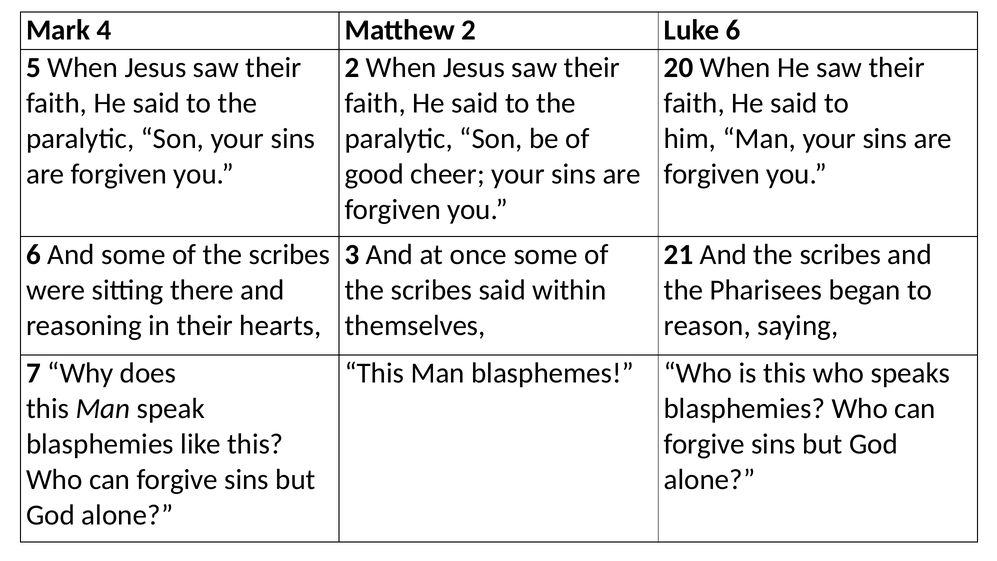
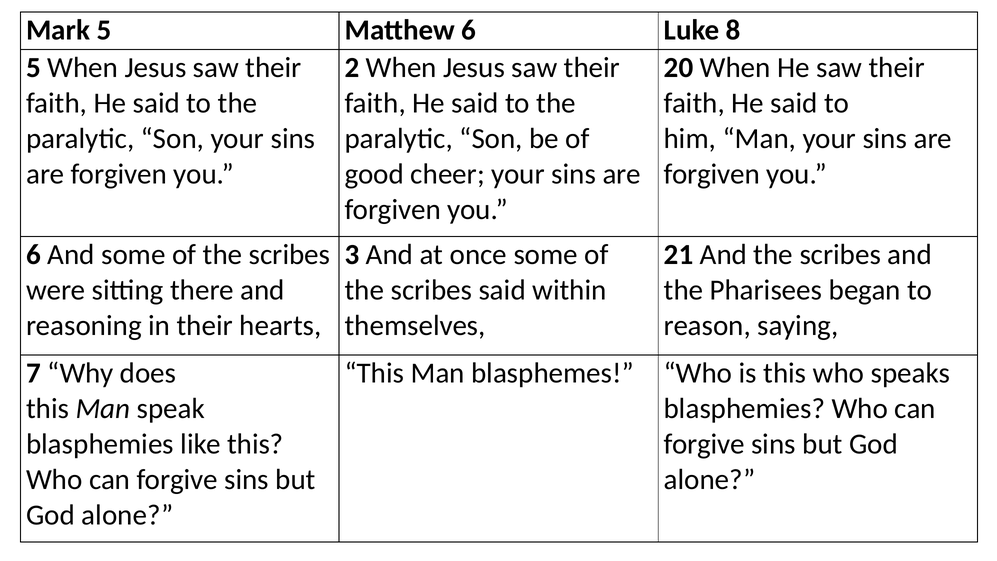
Mark 4: 4 -> 5 (104, 30)
Matthew 2: 2 -> 6 (469, 30)
Luke 6: 6 -> 8 (733, 30)
